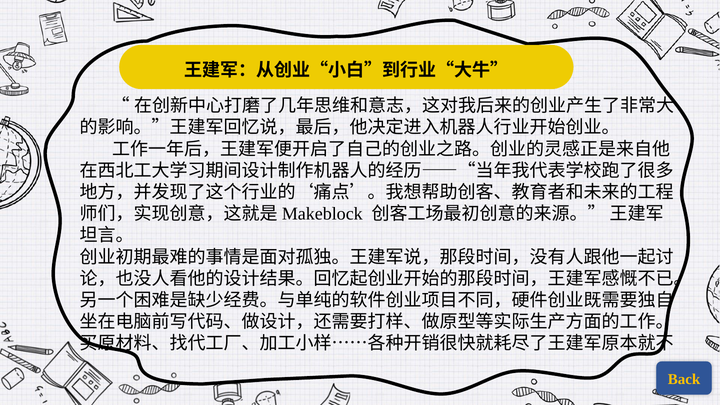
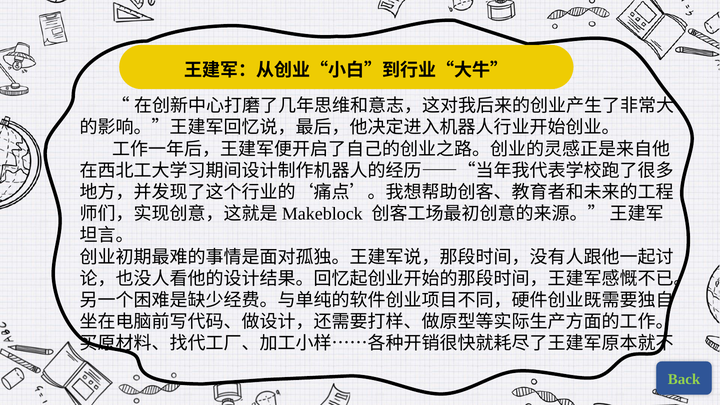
Back colour: yellow -> light green (684, 379)
